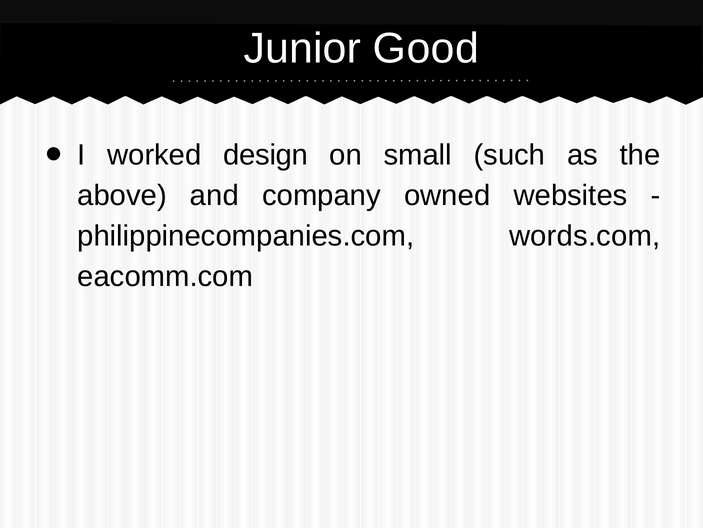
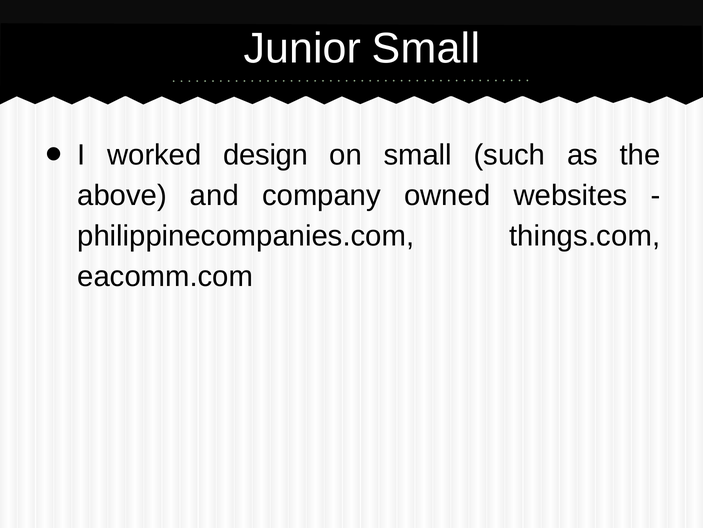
Junior Good: Good -> Small (426, 48)
words.com: words.com -> things.com (585, 236)
